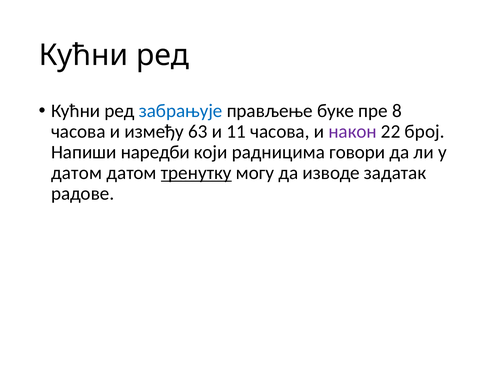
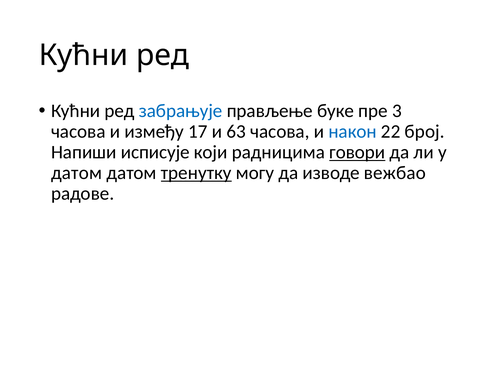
8: 8 -> 3 (397, 111)
63: 63 -> 17 (198, 132)
11: 11 -> 63 (236, 132)
након colour: purple -> blue (353, 132)
наредби: наредби -> исписује (155, 152)
говори underline: none -> present (357, 152)
задатак: задатак -> вежбао (395, 173)
